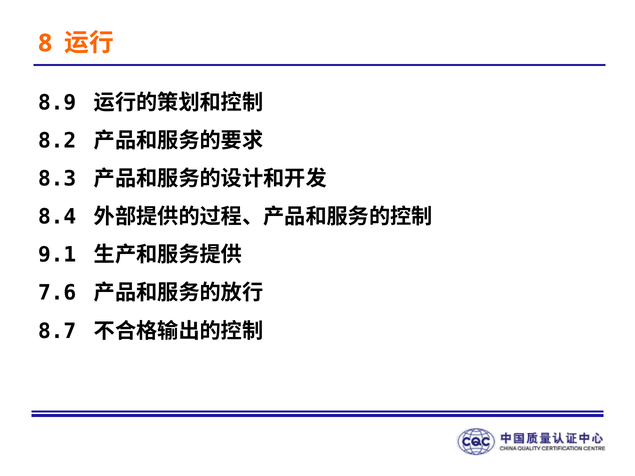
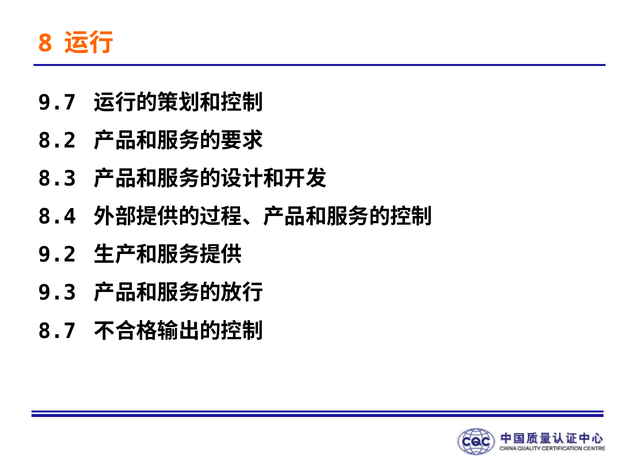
8.9: 8.9 -> 9.7 (57, 103)
9.1: 9.1 -> 9.2 (57, 255)
7.6: 7.6 -> 9.3 (57, 293)
